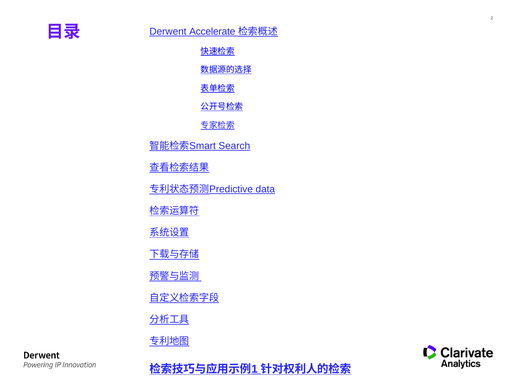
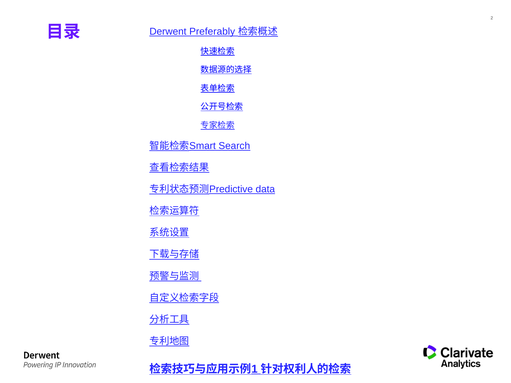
Accelerate: Accelerate -> Preferably (212, 32)
